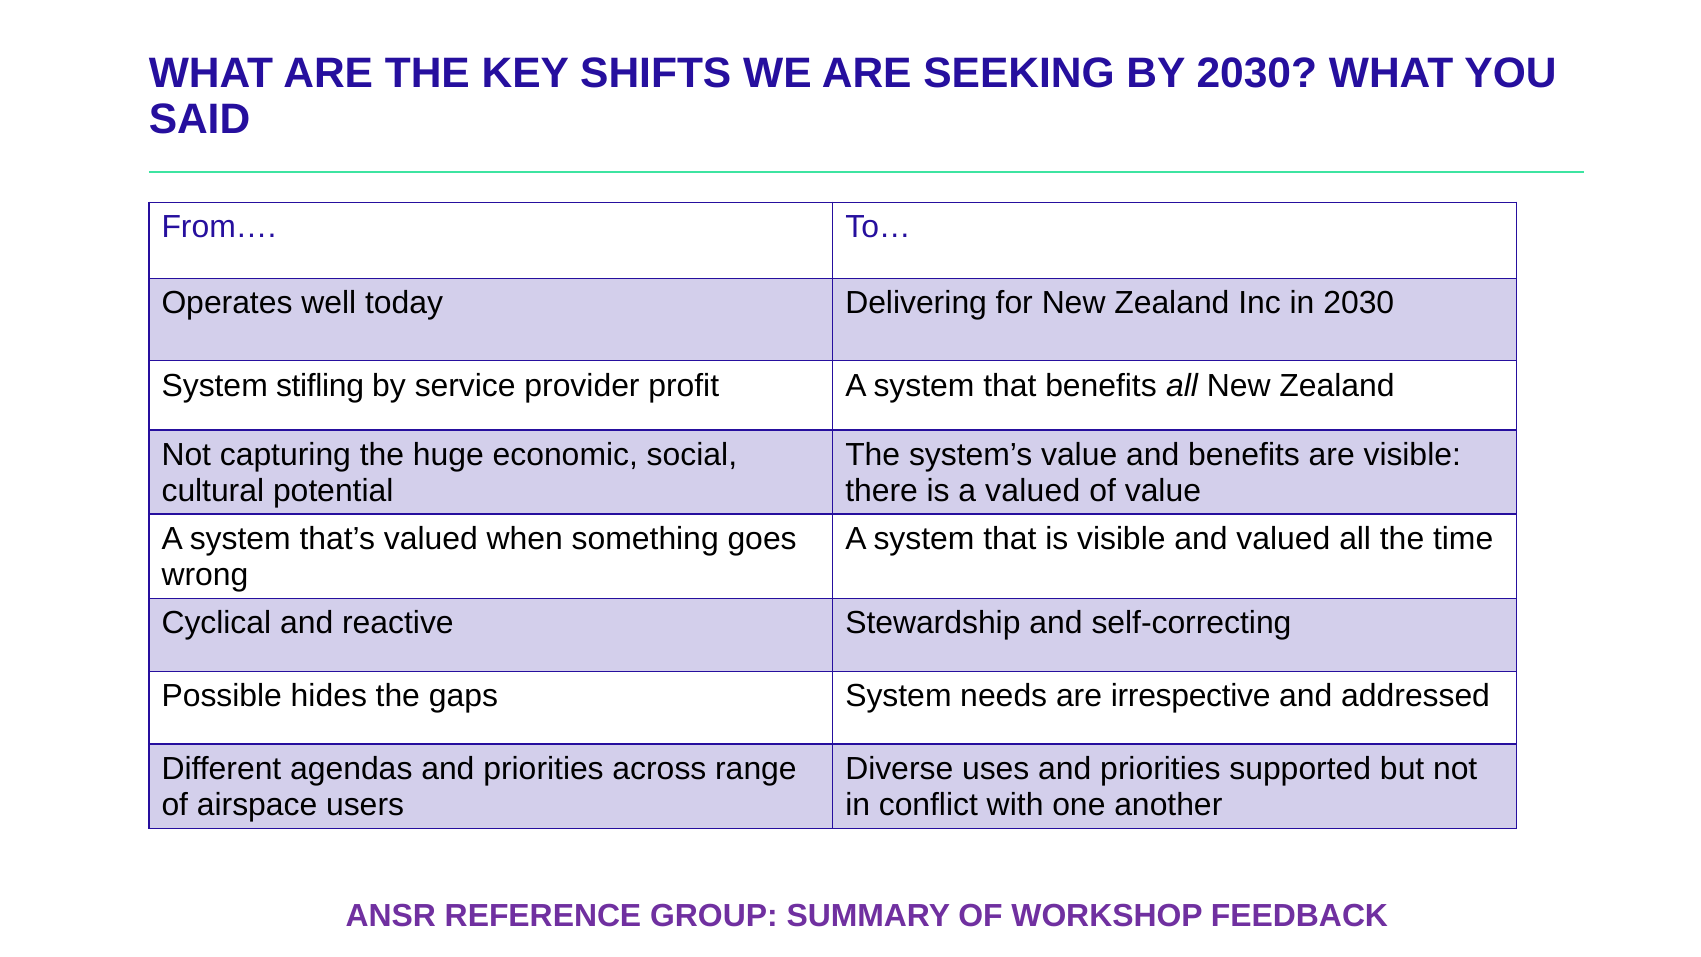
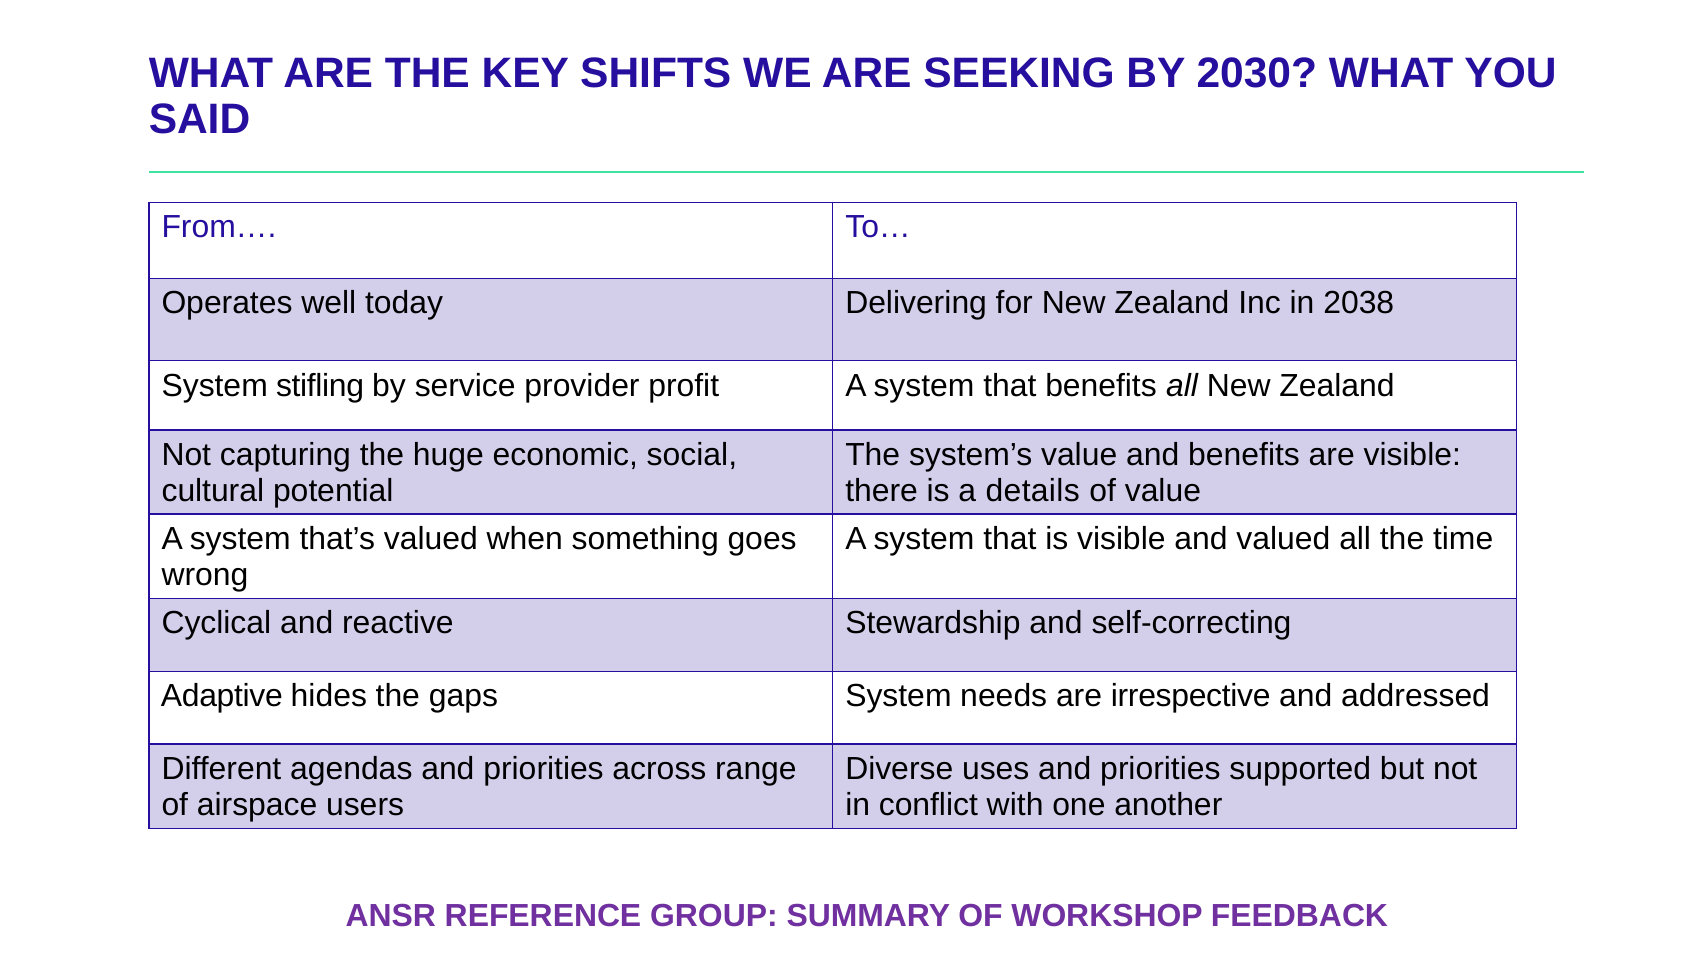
in 2030: 2030 -> 2038 (1359, 303)
a valued: valued -> details (1033, 490)
Possible: Possible -> Adaptive (222, 696)
